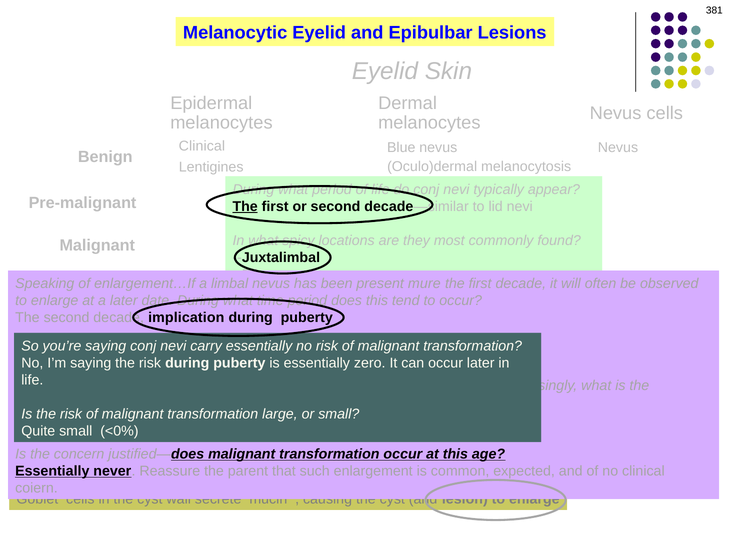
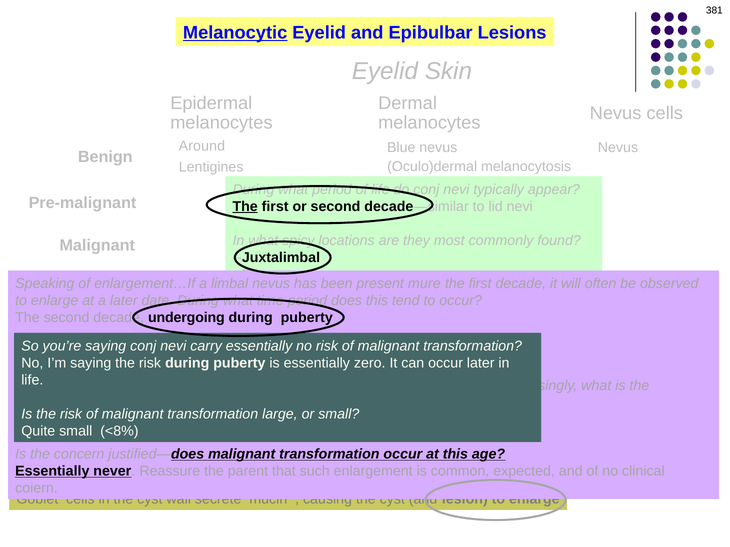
Melanocytic underline: none -> present (235, 33)
Clinical: Clinical -> Around (202, 146)
implication: implication -> undergoing (186, 318)
<0%: <0% -> <8% (119, 431)
